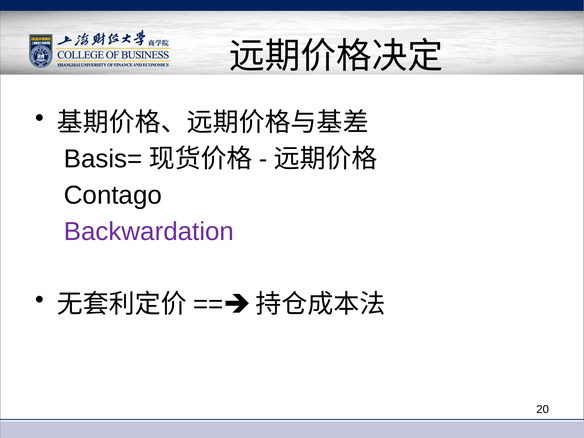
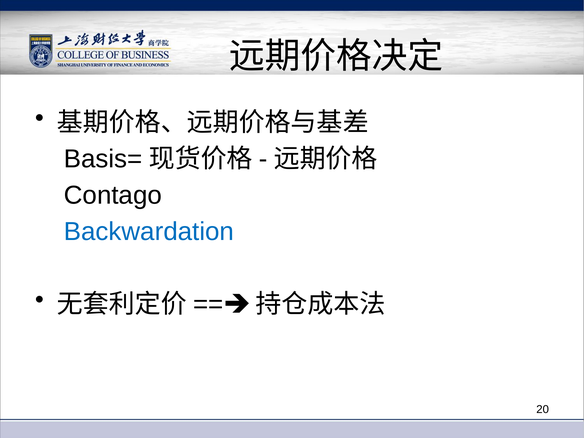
Backwardation colour: purple -> blue (149, 232)
